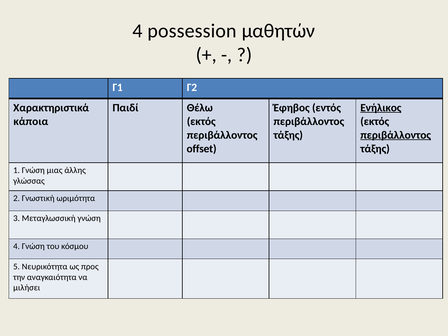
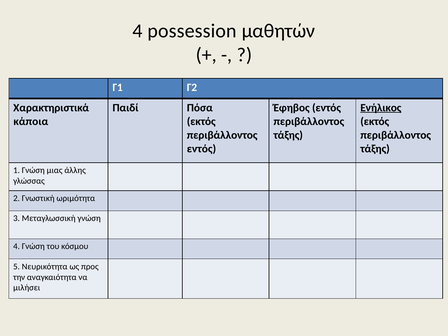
Θέλω: Θέλω -> Πόσα (200, 108)
περιβάλλοντος underline: present -> none (396, 135)
offset: offset -> εντός (201, 149)
